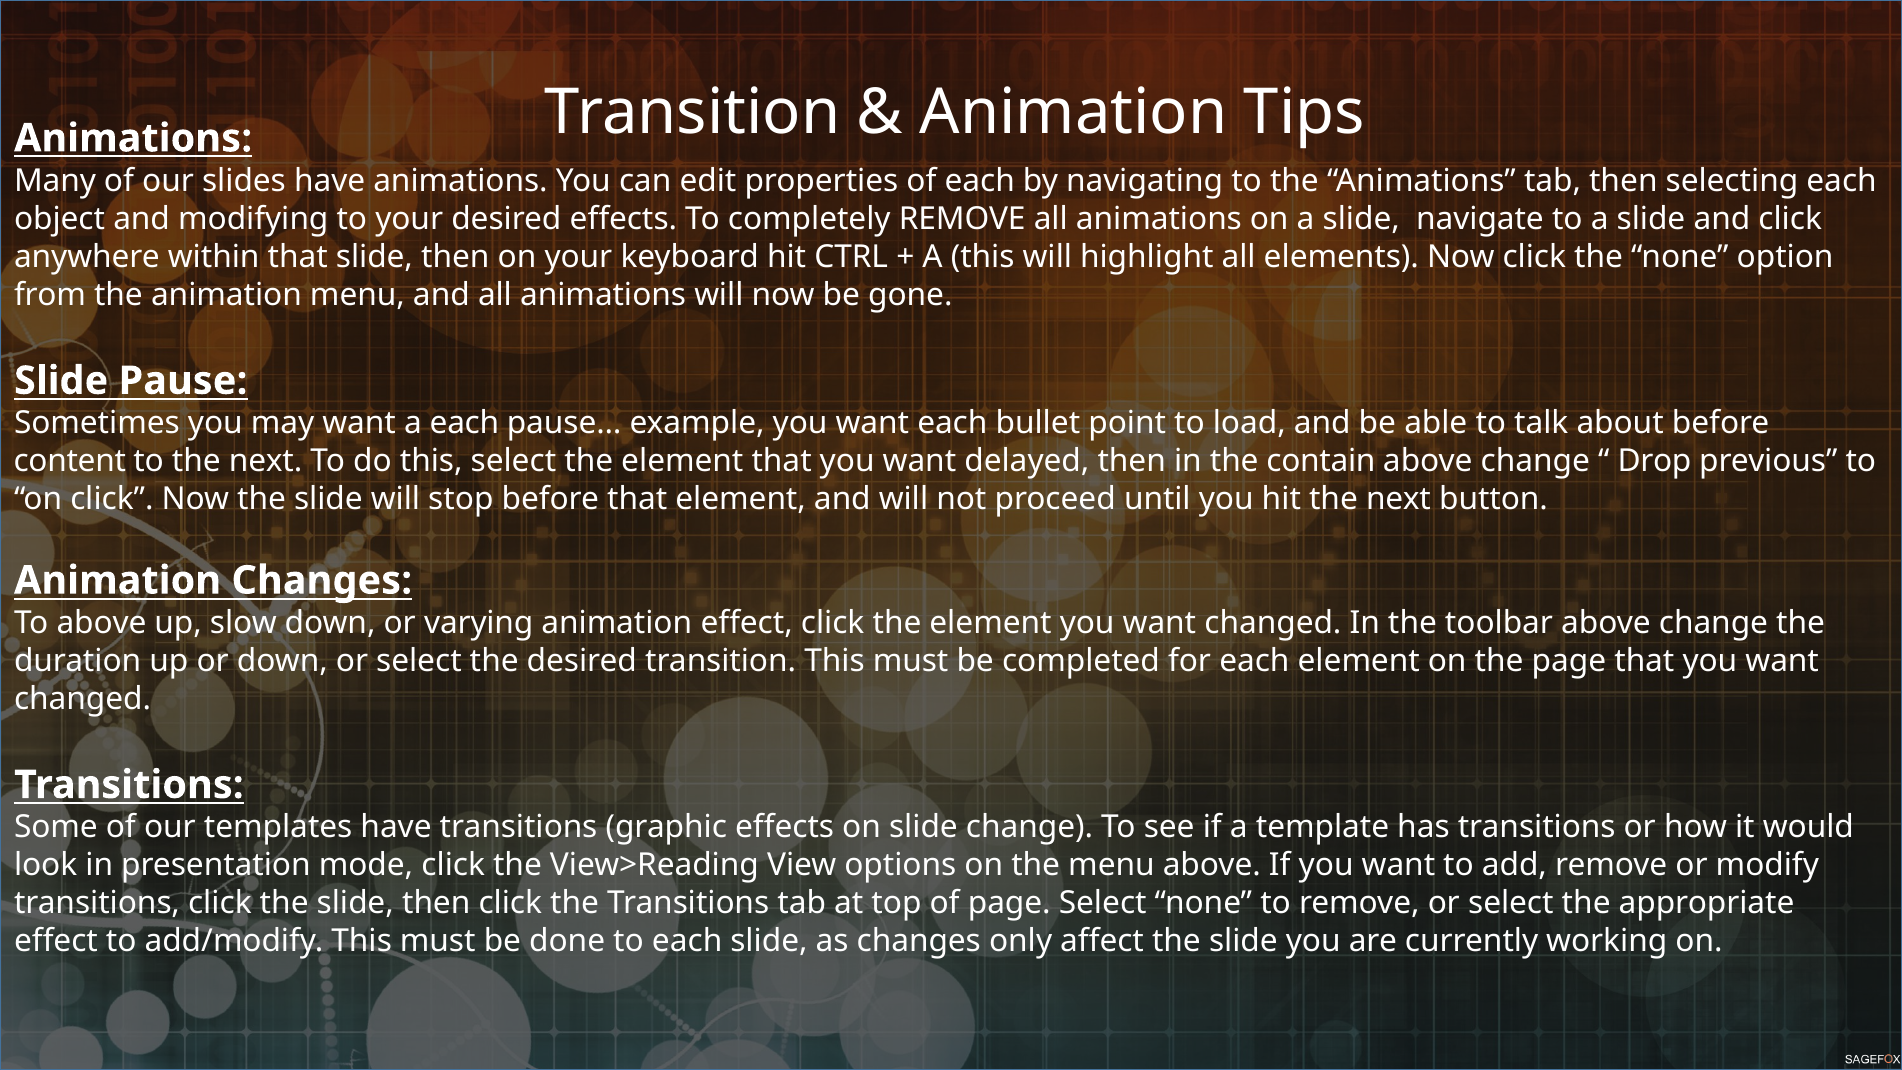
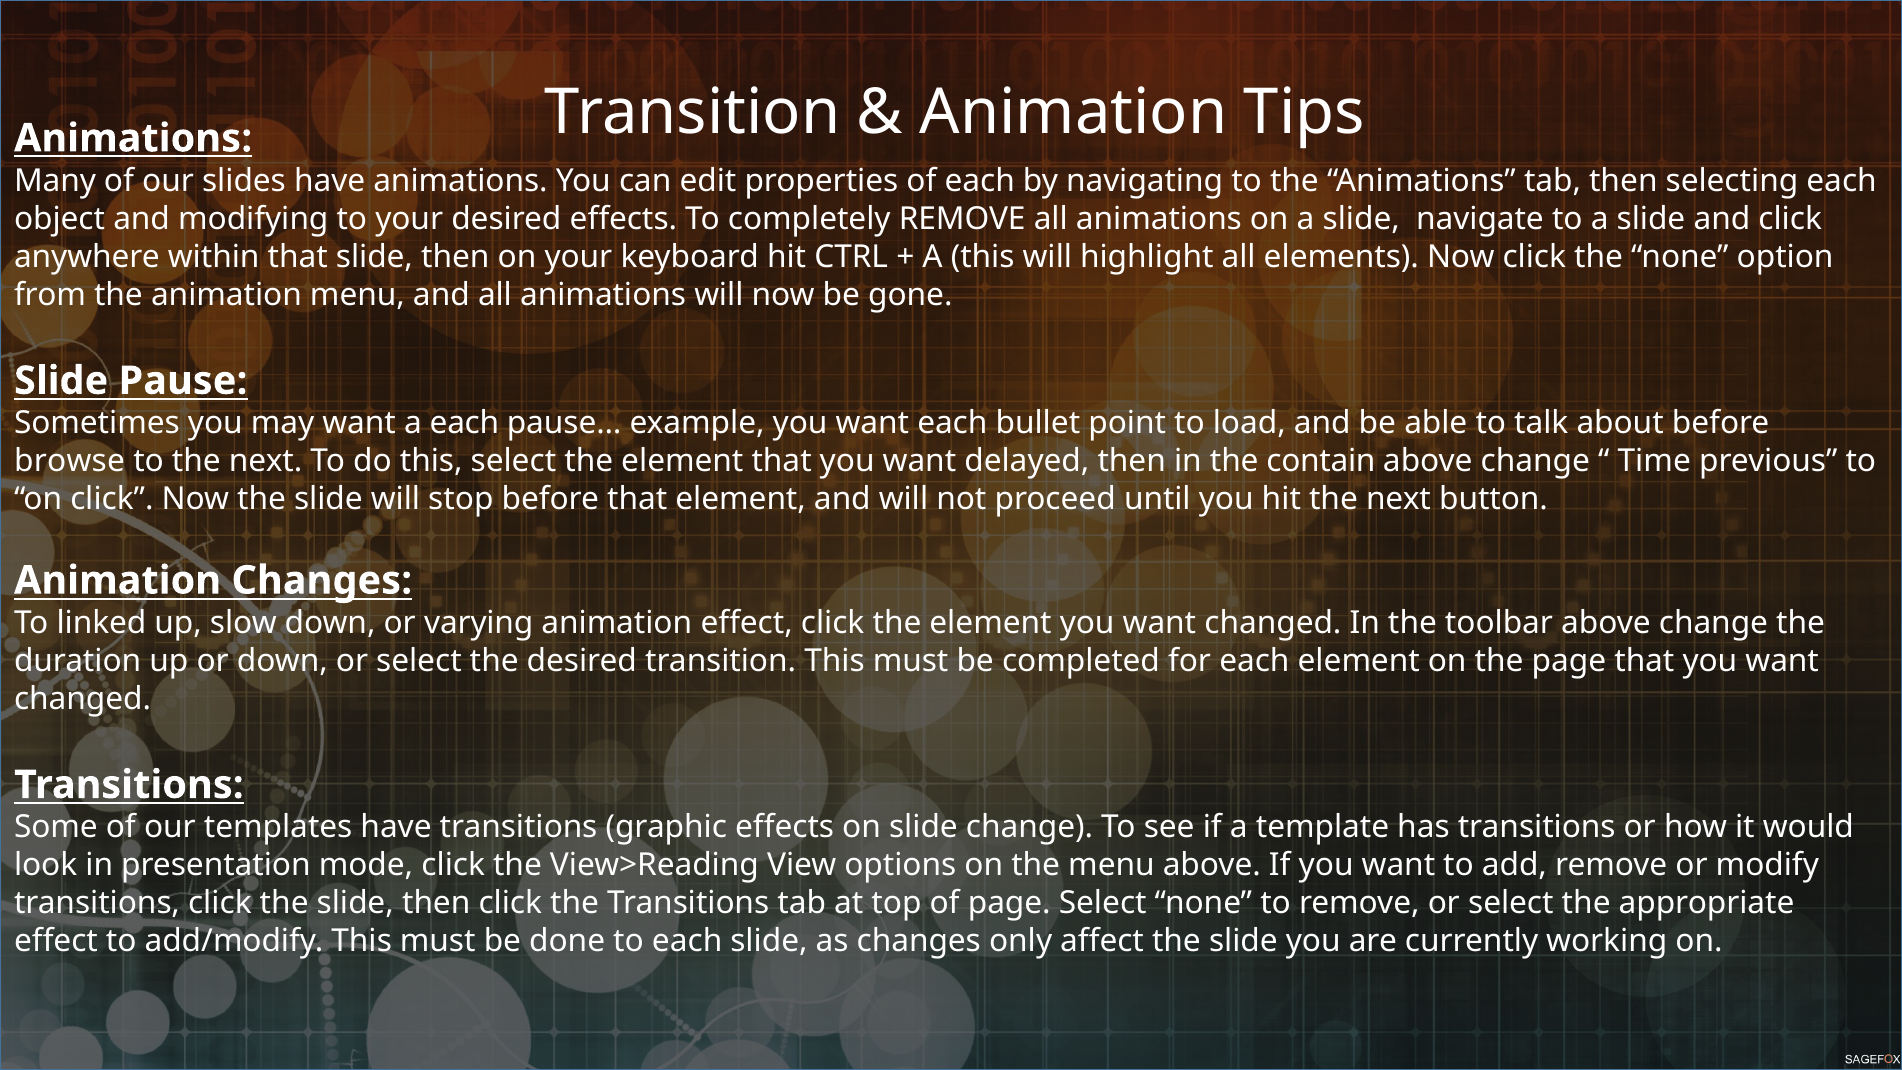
content: content -> browse (69, 461)
Drop: Drop -> Time (1654, 461)
To above: above -> linked (101, 623)
